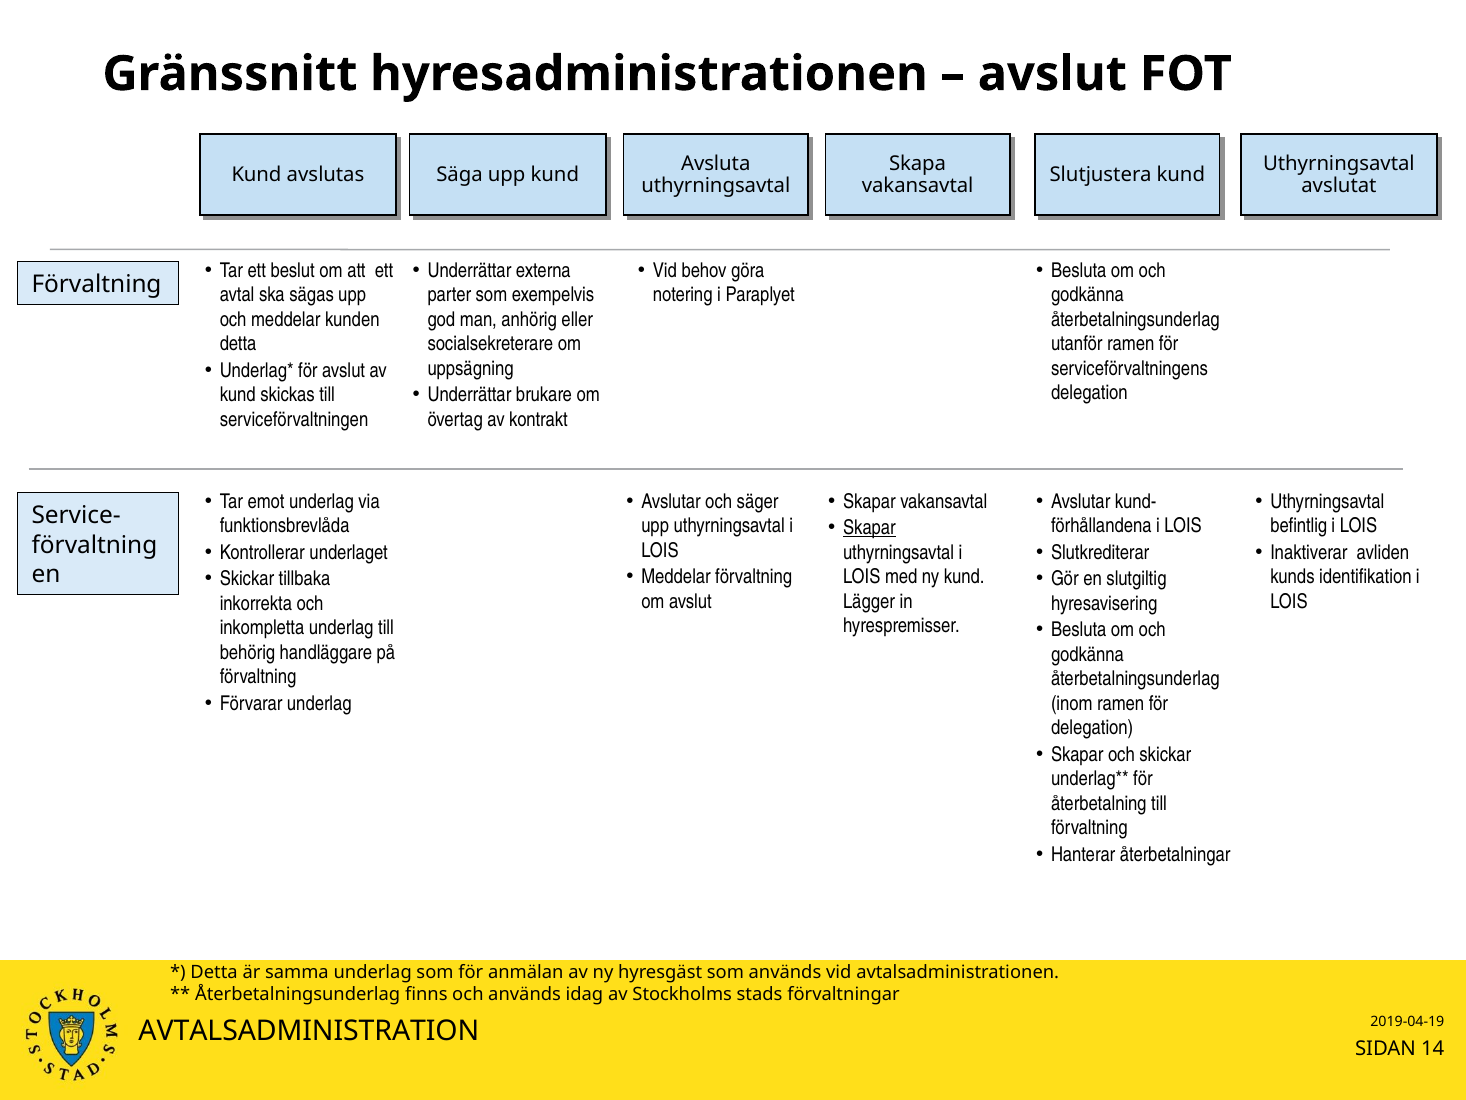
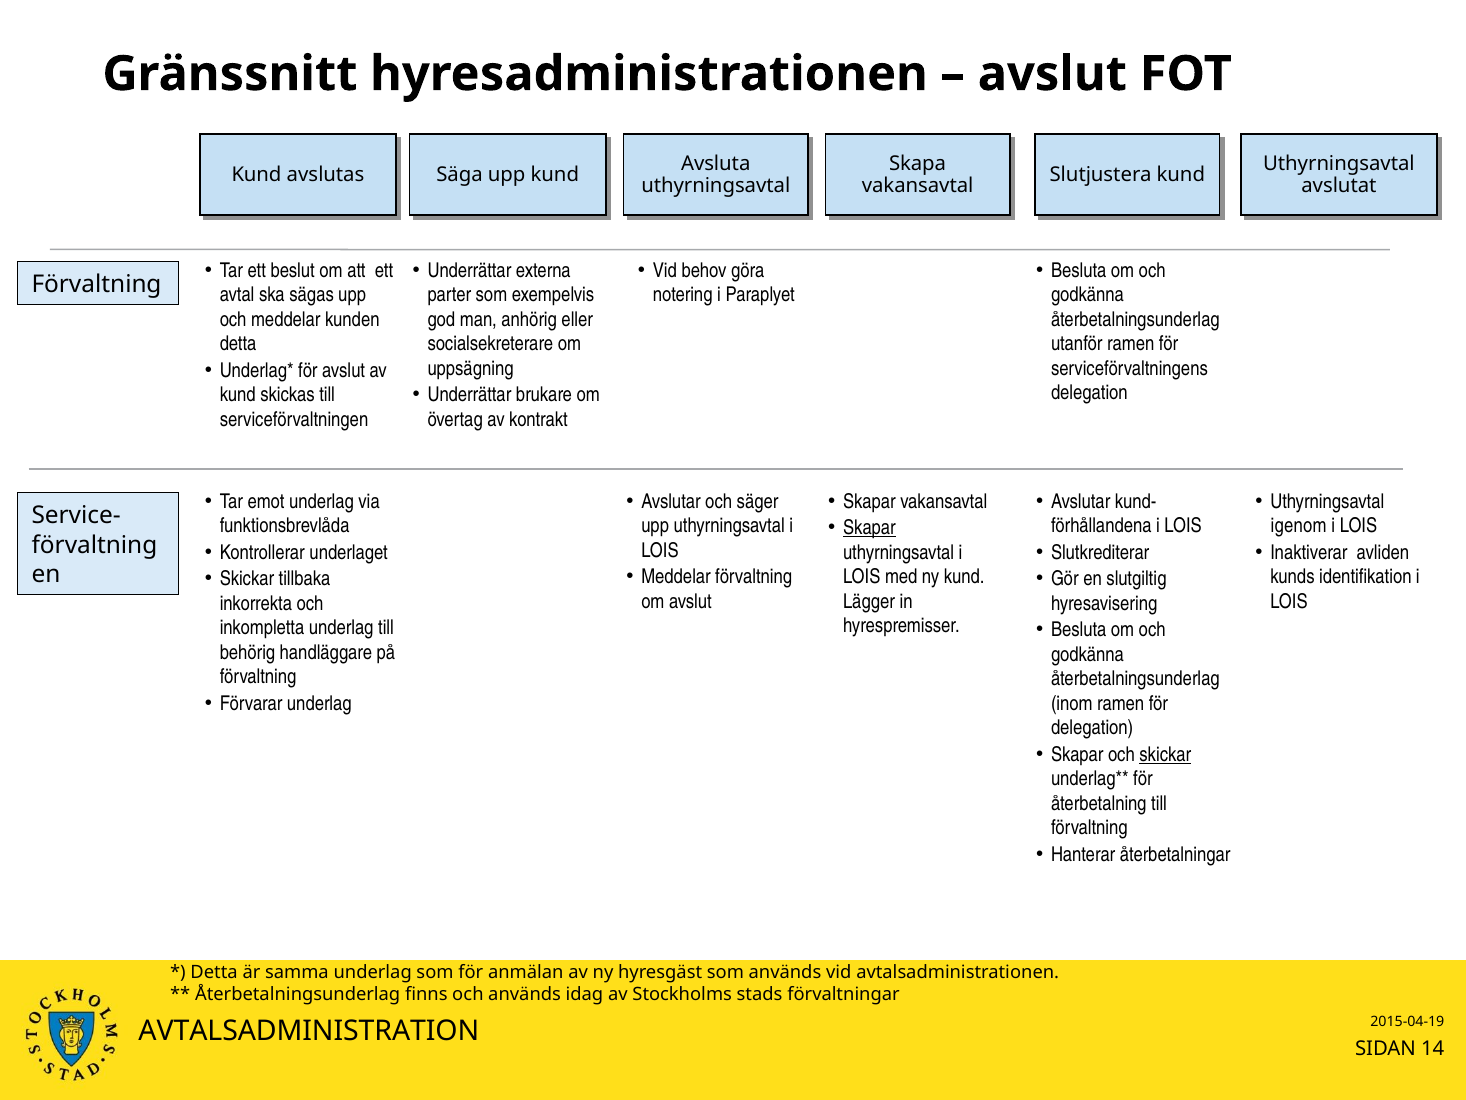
befintlig: befintlig -> igenom (1299, 526)
skickar underline: none -> present (1165, 754)
2019-04-19: 2019-04-19 -> 2015-04-19 (1407, 1021)
